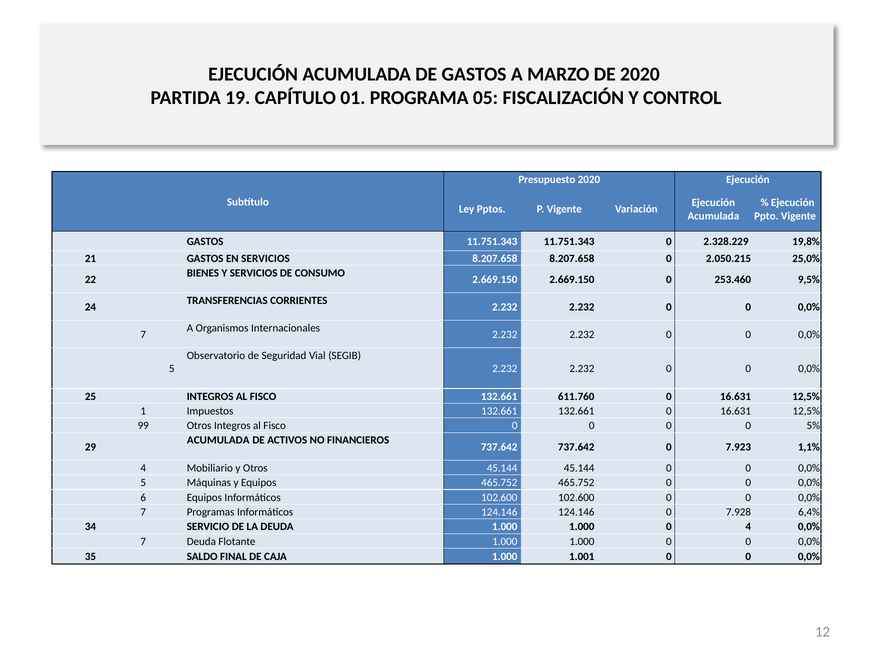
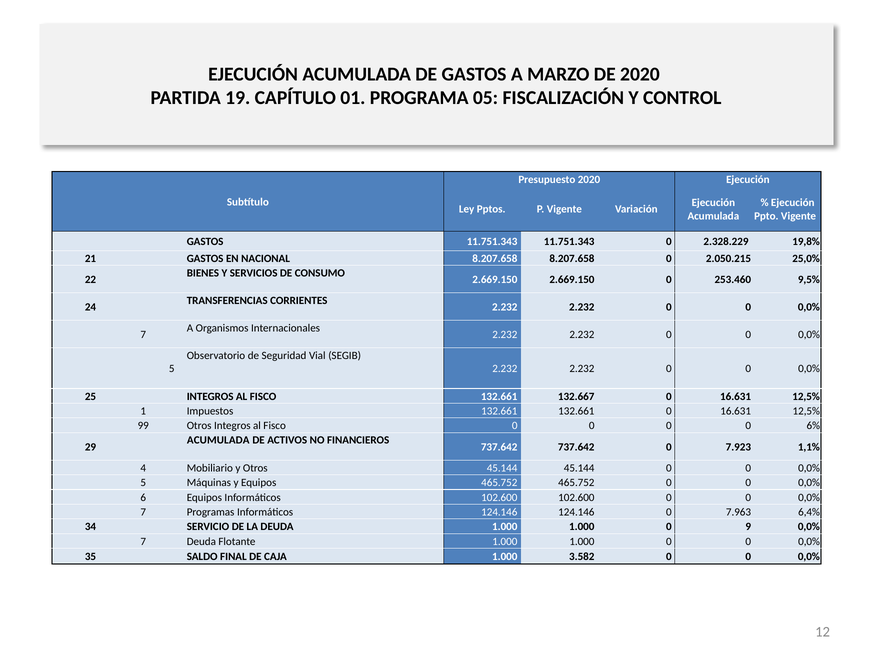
EN SERVICIOS: SERVICIOS -> NACIONAL (266, 259)
611.760: 611.760 -> 132.667 (576, 397)
5%: 5% -> 6% (813, 426)
7.928: 7.928 -> 7.963 (738, 512)
4: 4 -> 9 (748, 527)
1.001: 1.001 -> 3.582 (582, 557)
